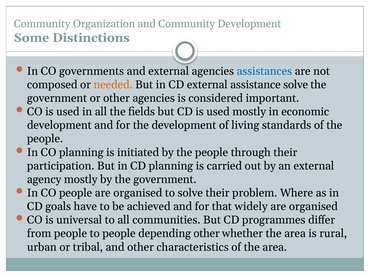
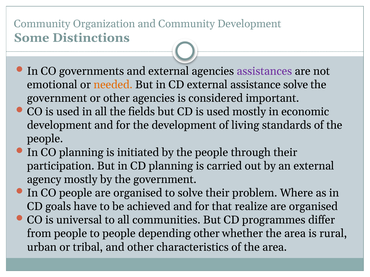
assistances colour: blue -> purple (264, 71)
composed: composed -> emotional (52, 85)
widely: widely -> realize (251, 207)
